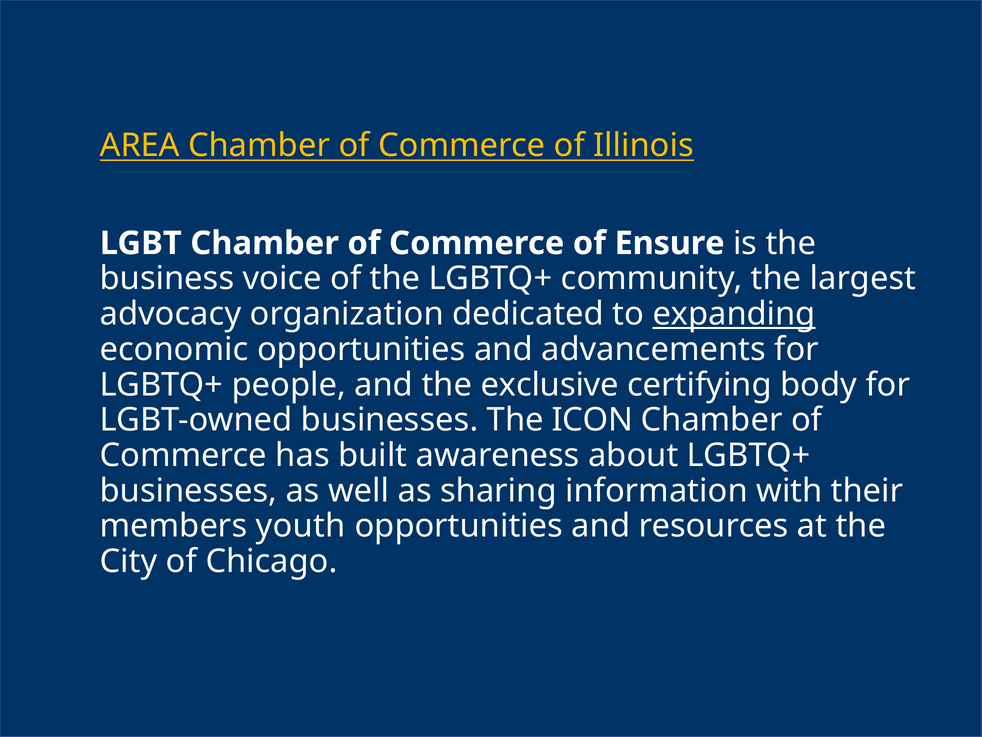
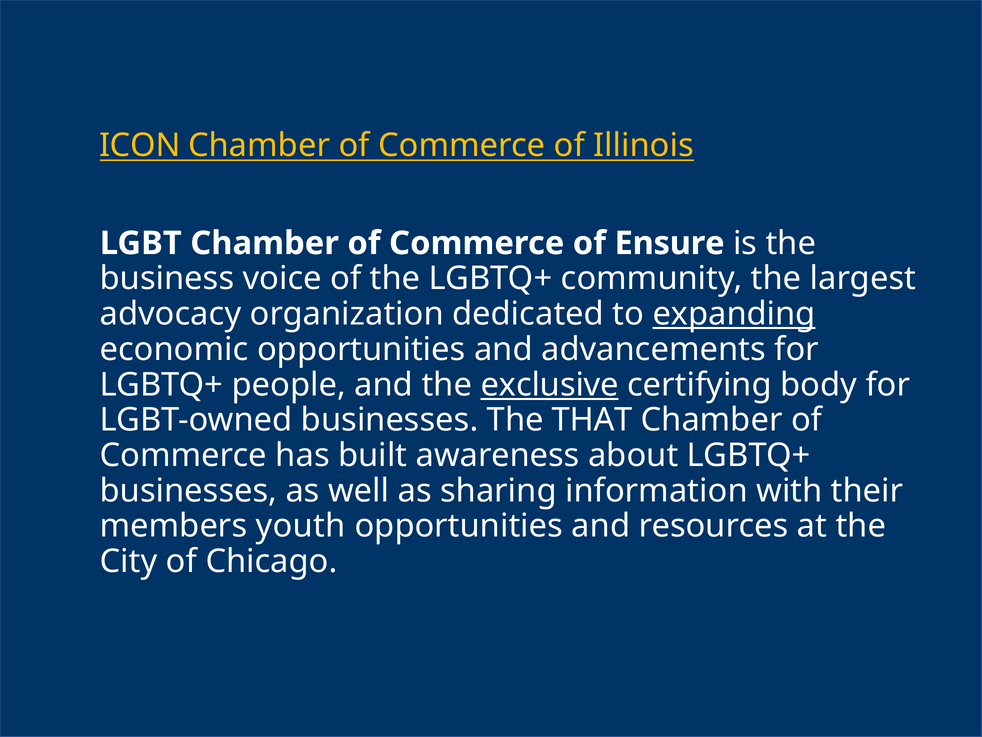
AREA: AREA -> ICON (140, 145)
exclusive underline: none -> present (550, 384)
ICON: ICON -> THAT (592, 420)
